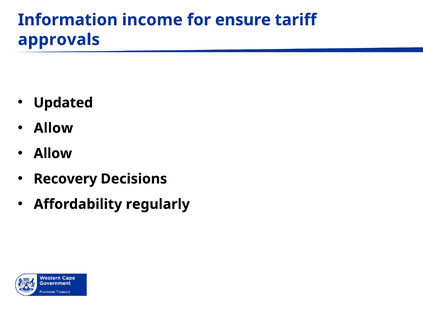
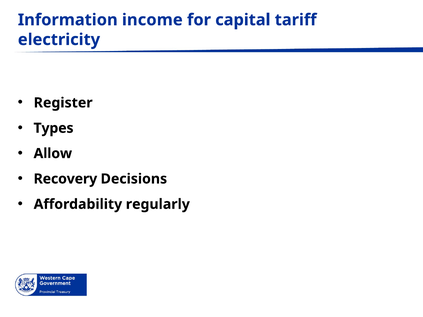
ensure: ensure -> capital (243, 20)
approvals: approvals -> electricity (59, 40)
Updated: Updated -> Register (63, 103)
Allow: Allow -> Types (54, 128)
